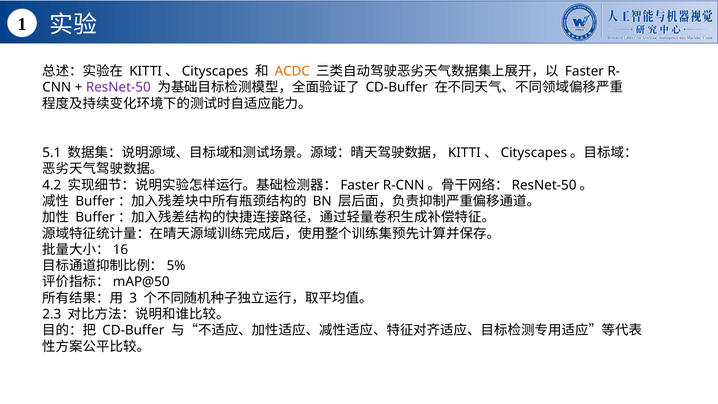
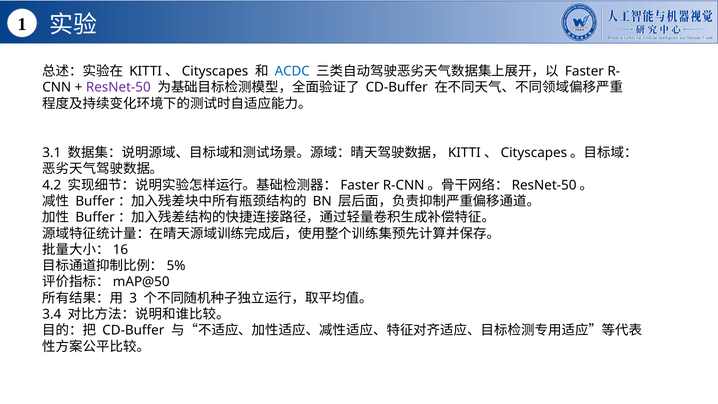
ACDC colour: orange -> blue (292, 71)
5.1: 5.1 -> 3.1 (52, 153)
2.3: 2.3 -> 3.4 (52, 314)
